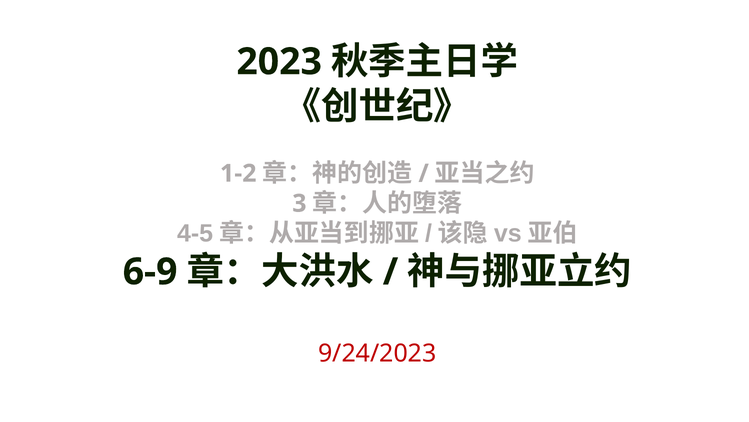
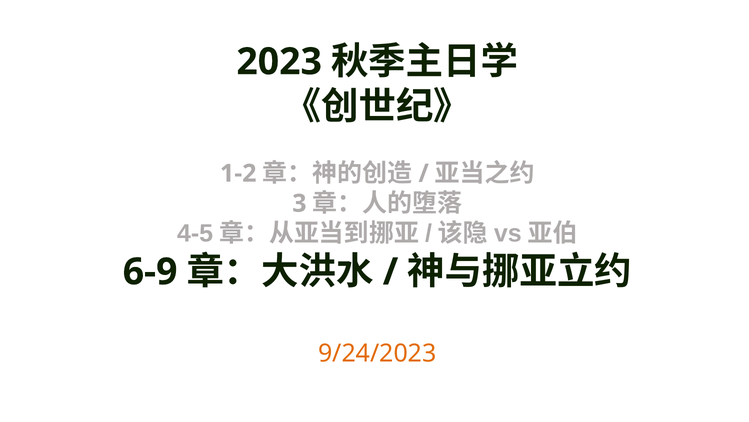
9/24/2023 colour: red -> orange (377, 353)
